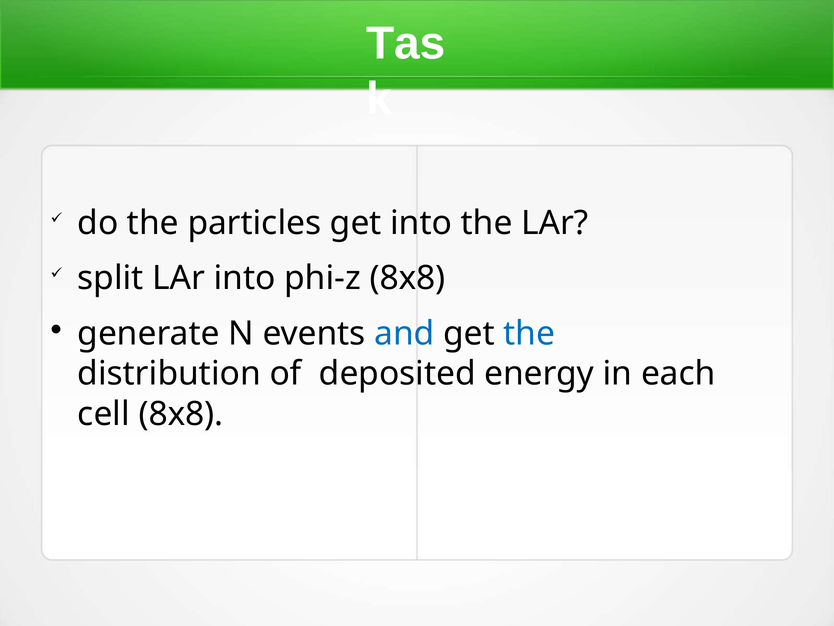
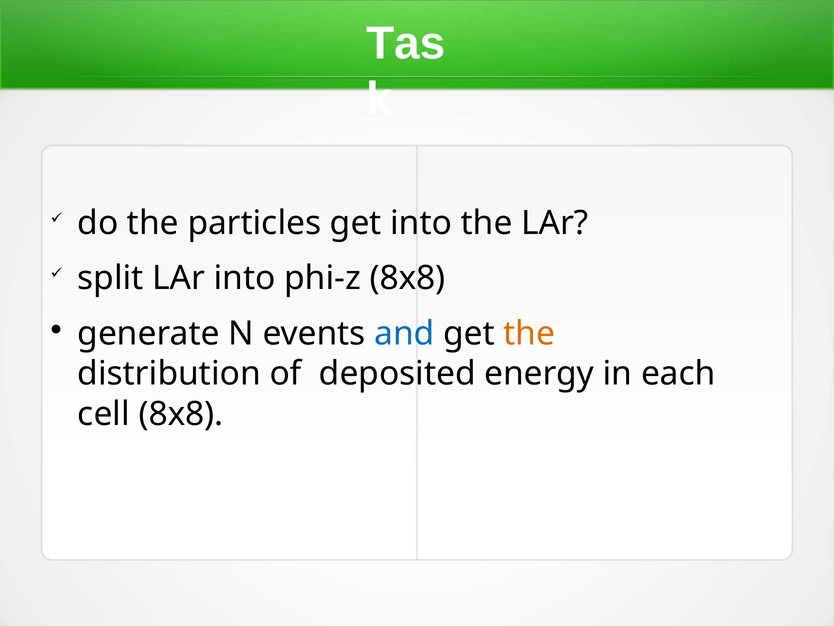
the colour: blue -> orange (529, 333)
